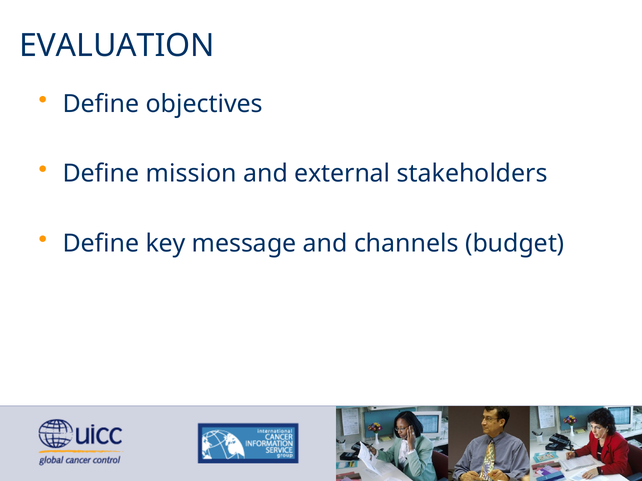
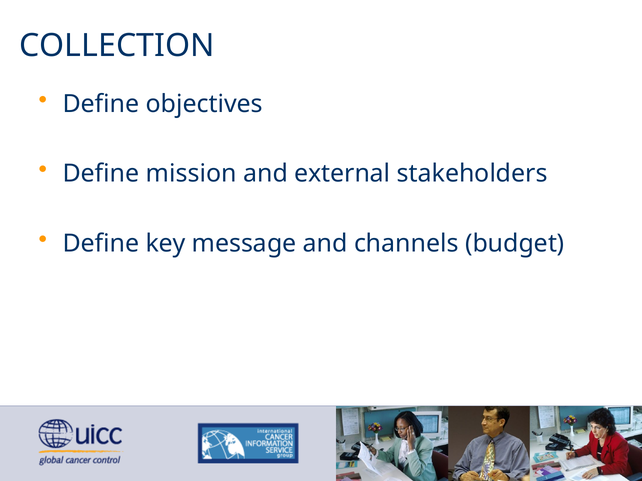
EVALUATION: EVALUATION -> COLLECTION (117, 45)
